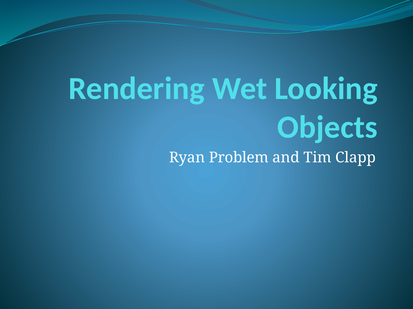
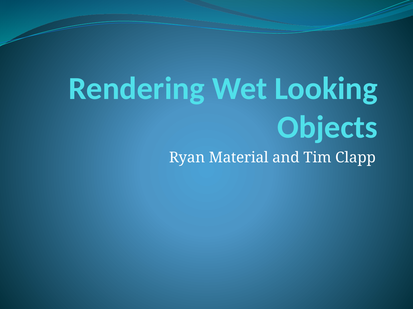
Problem: Problem -> Material (239, 158)
